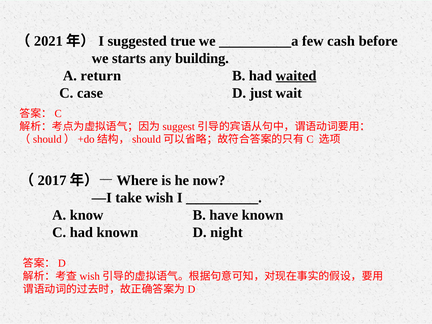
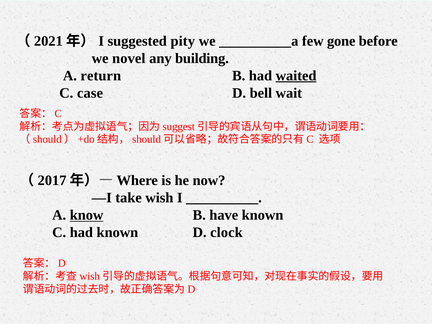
true: true -> pity (183, 41)
cash: cash -> gone (341, 41)
starts: starts -> novel (129, 58)
just: just -> bell (261, 93)
know underline: none -> present (87, 215)
night: night -> clock (226, 232)
